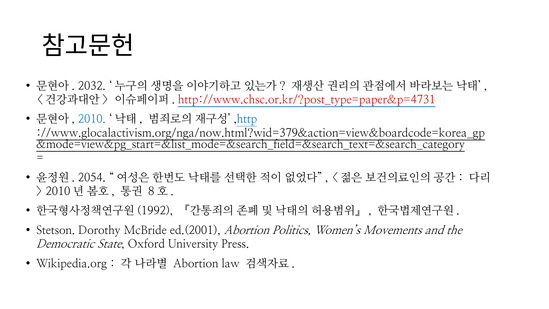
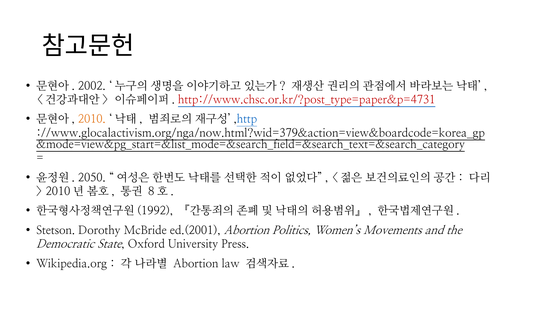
2032: 2032 -> 2002 (92, 86)
2010 colour: blue -> orange (92, 119)
2054: 2054 -> 2050 (92, 178)
